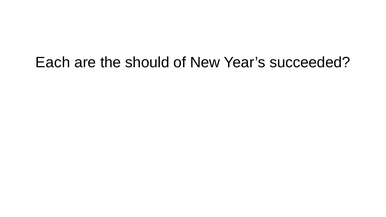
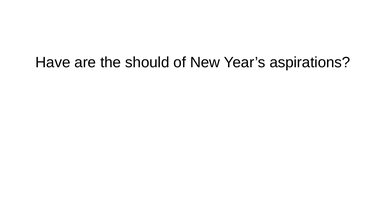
Each: Each -> Have (53, 63)
succeeded: succeeded -> aspirations (310, 63)
